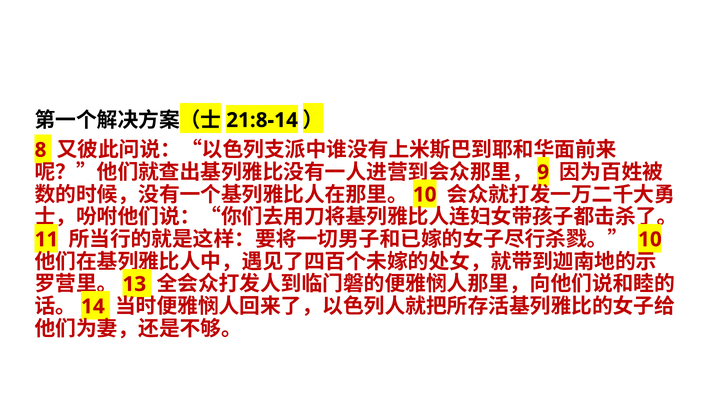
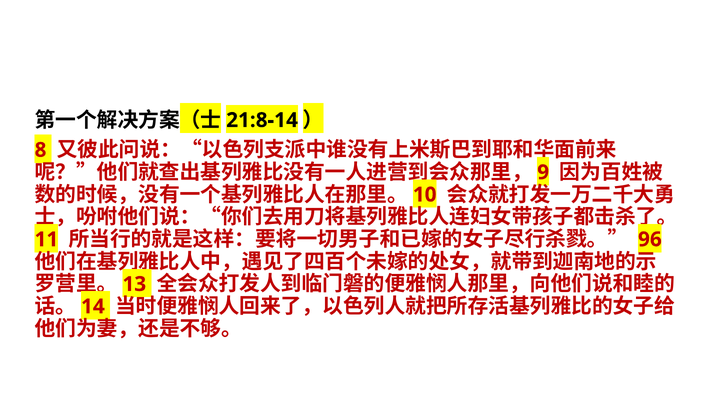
10: 10 -> 96 (650, 240)
